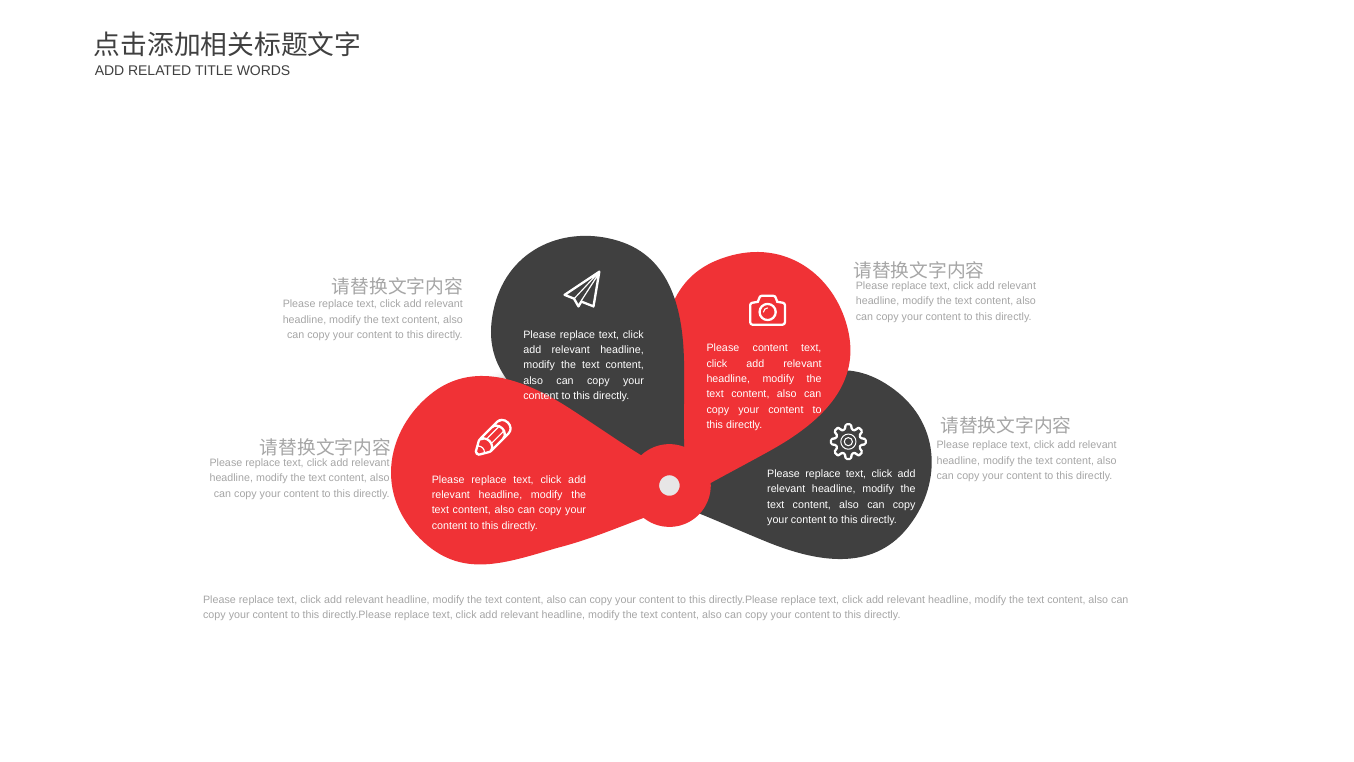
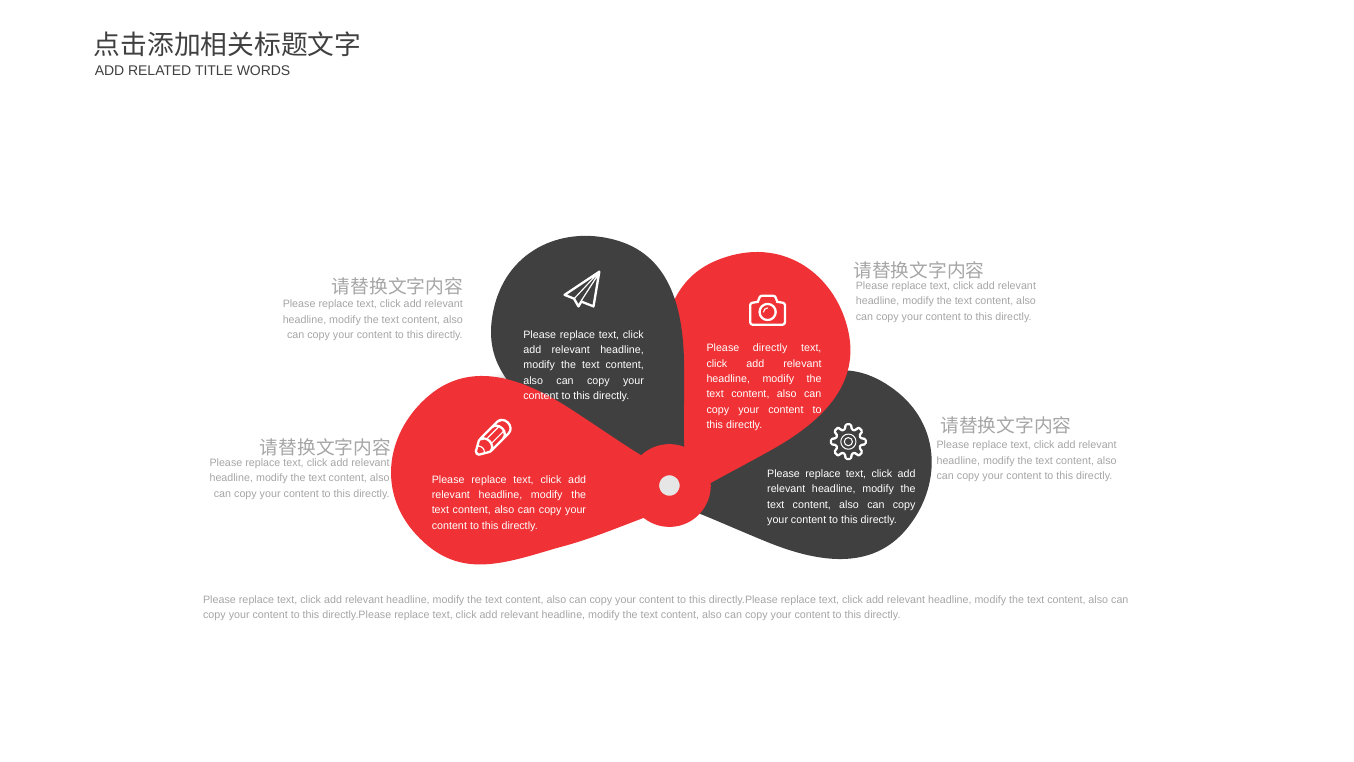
Please content: content -> directly (770, 348)
